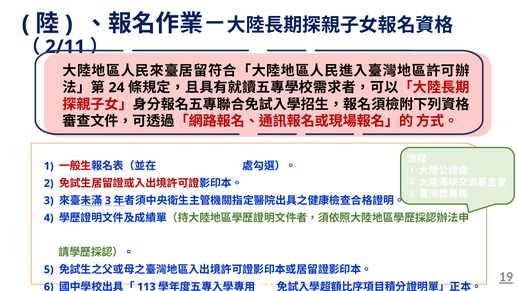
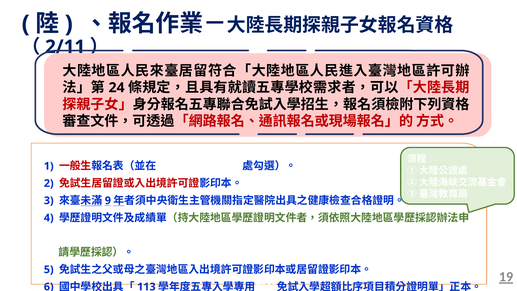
3: 3 -> 9 (108, 200)
